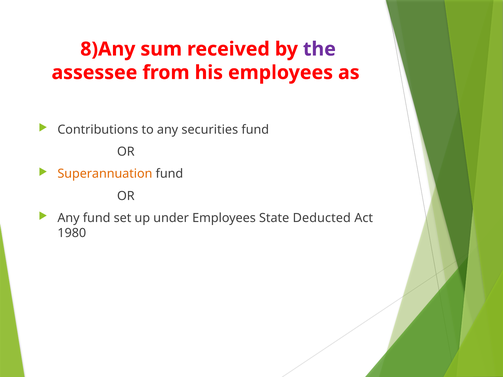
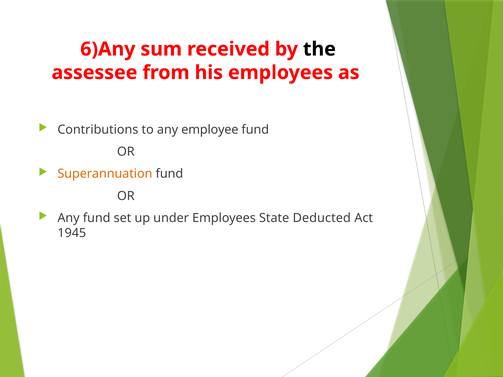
8)Any: 8)Any -> 6)Any (108, 49)
the colour: purple -> black (319, 49)
securities: securities -> employee (210, 130)
1980: 1980 -> 1945 (72, 233)
